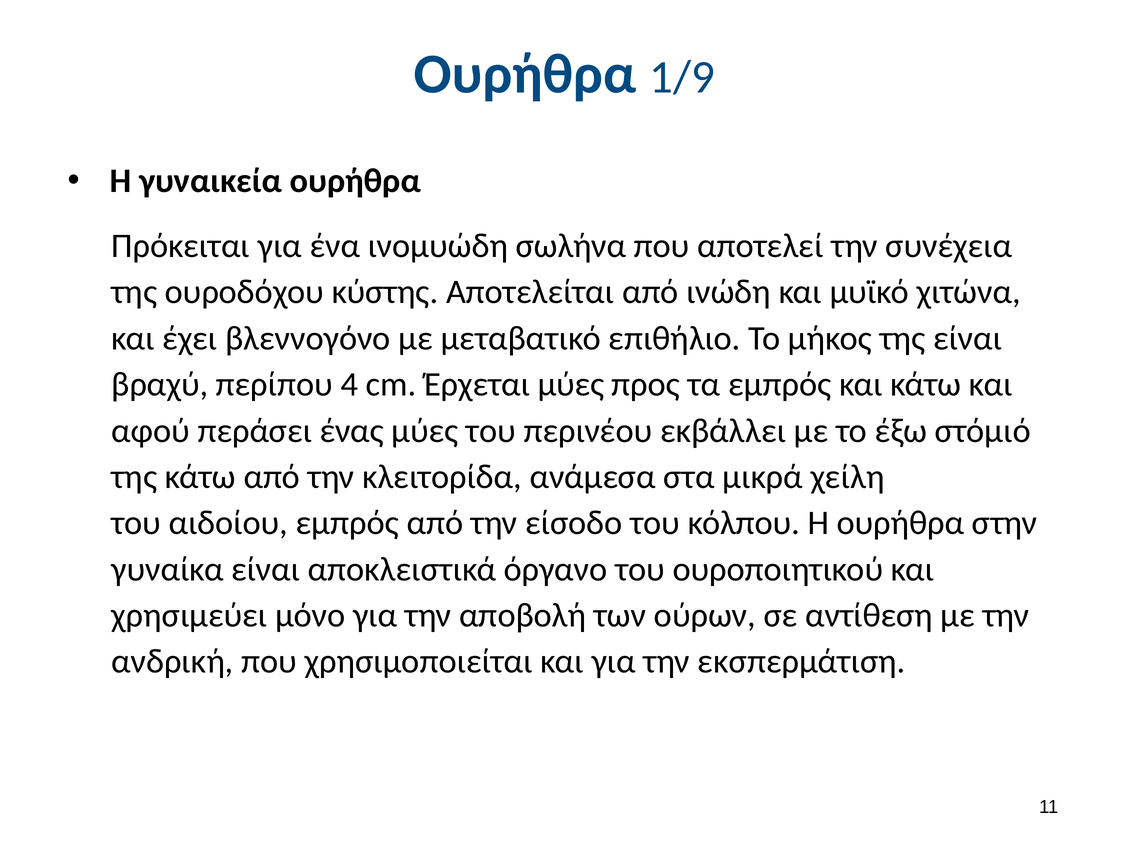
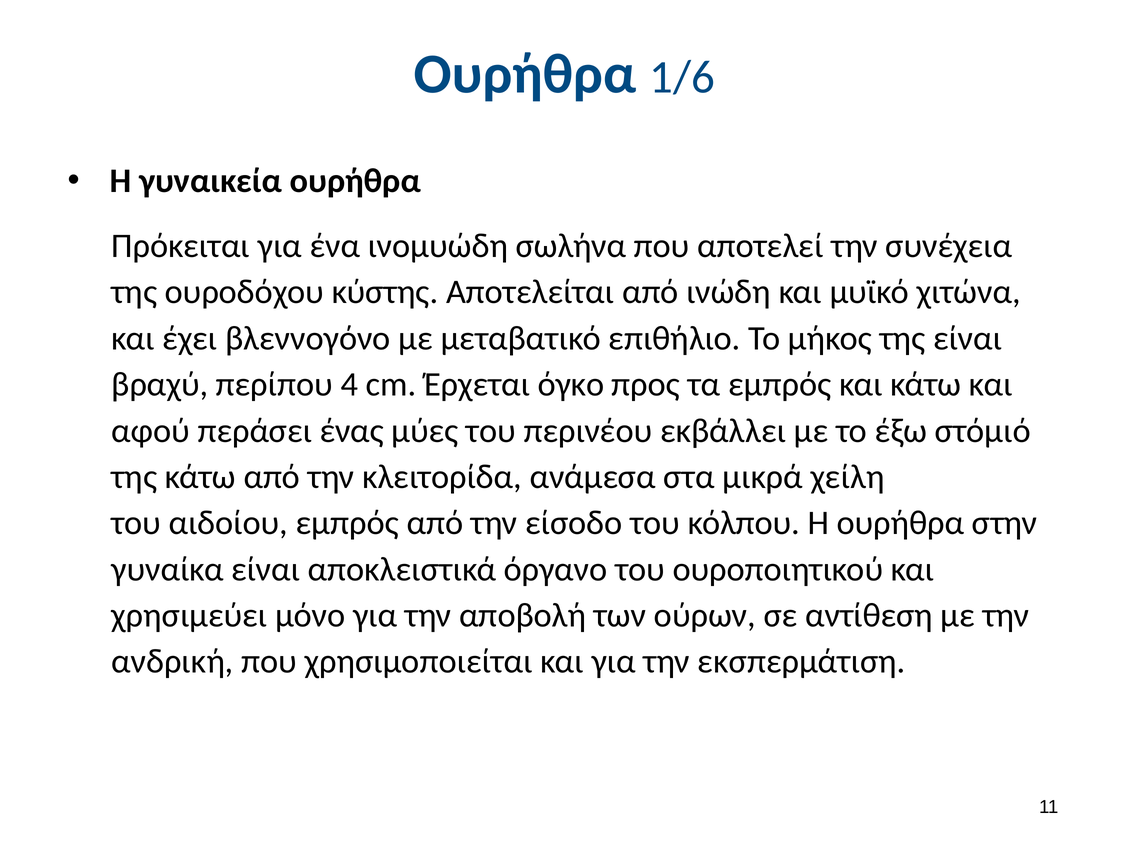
1/9: 1/9 -> 1/6 (682, 77)
Έρχεται μύες: μύες -> όγκο (571, 384)
